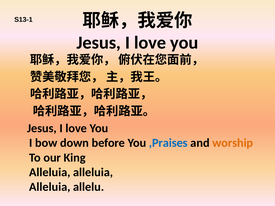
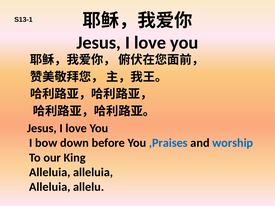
worship colour: orange -> blue (233, 143)
